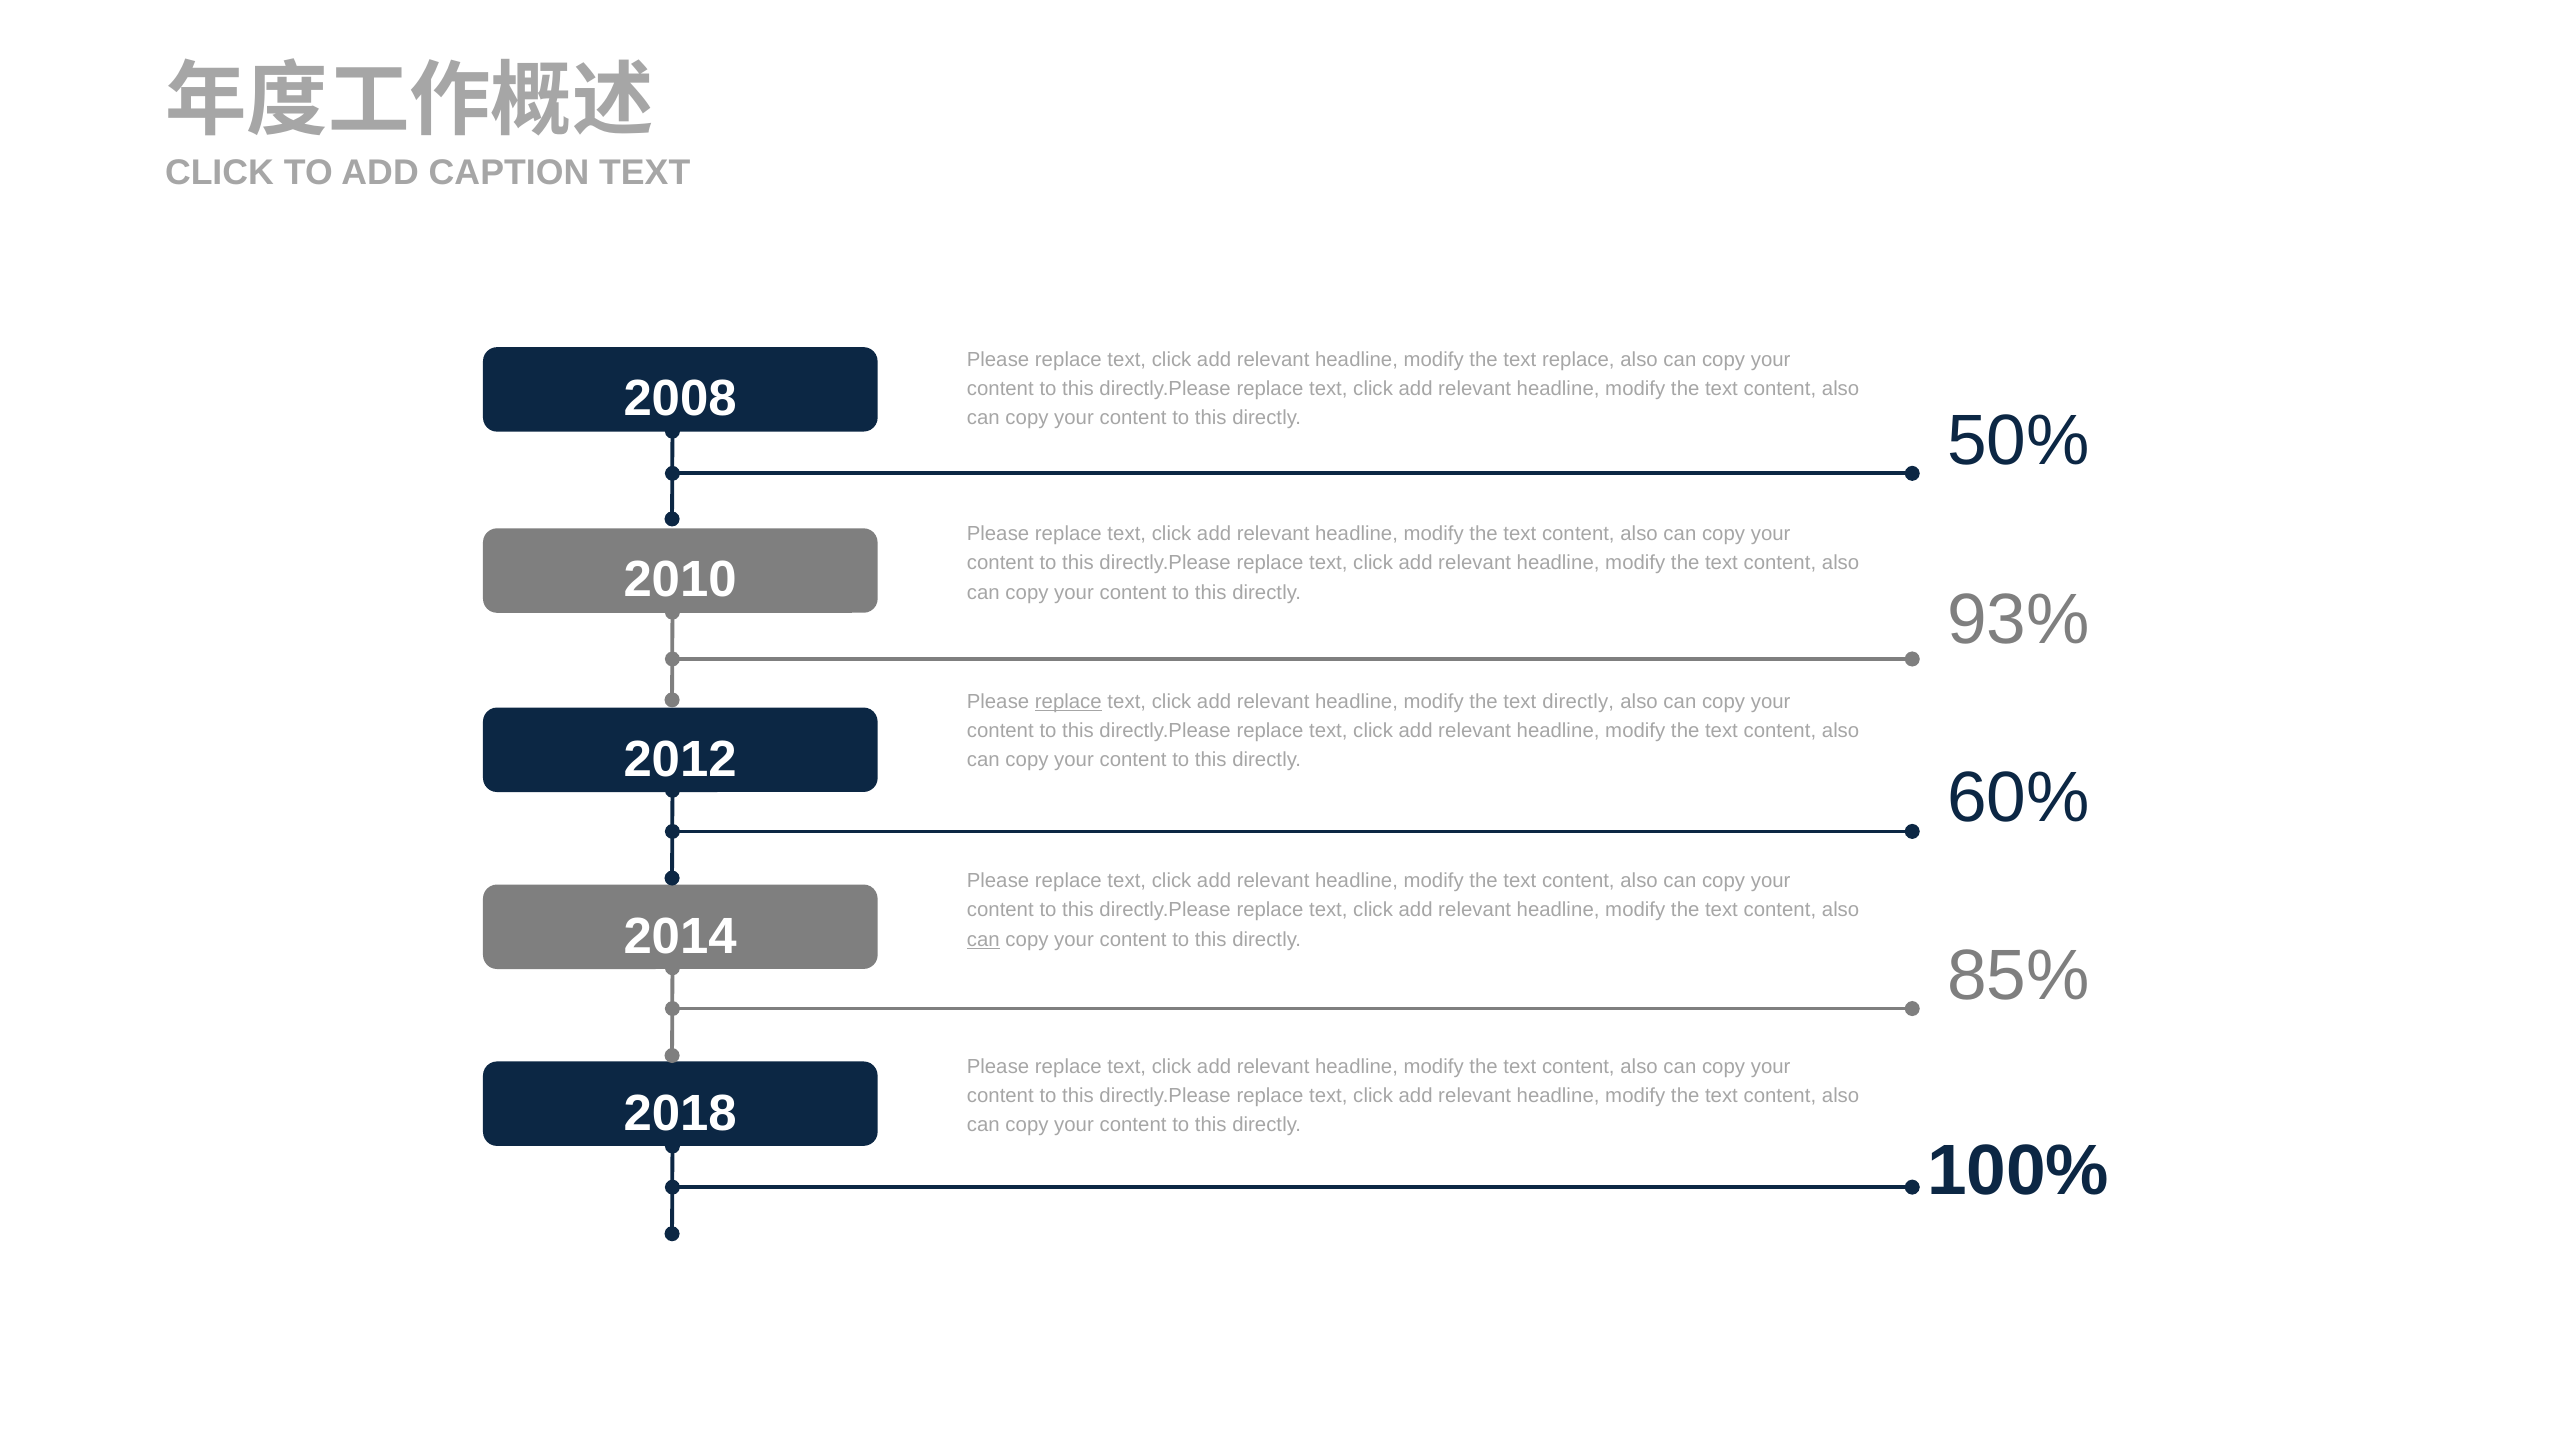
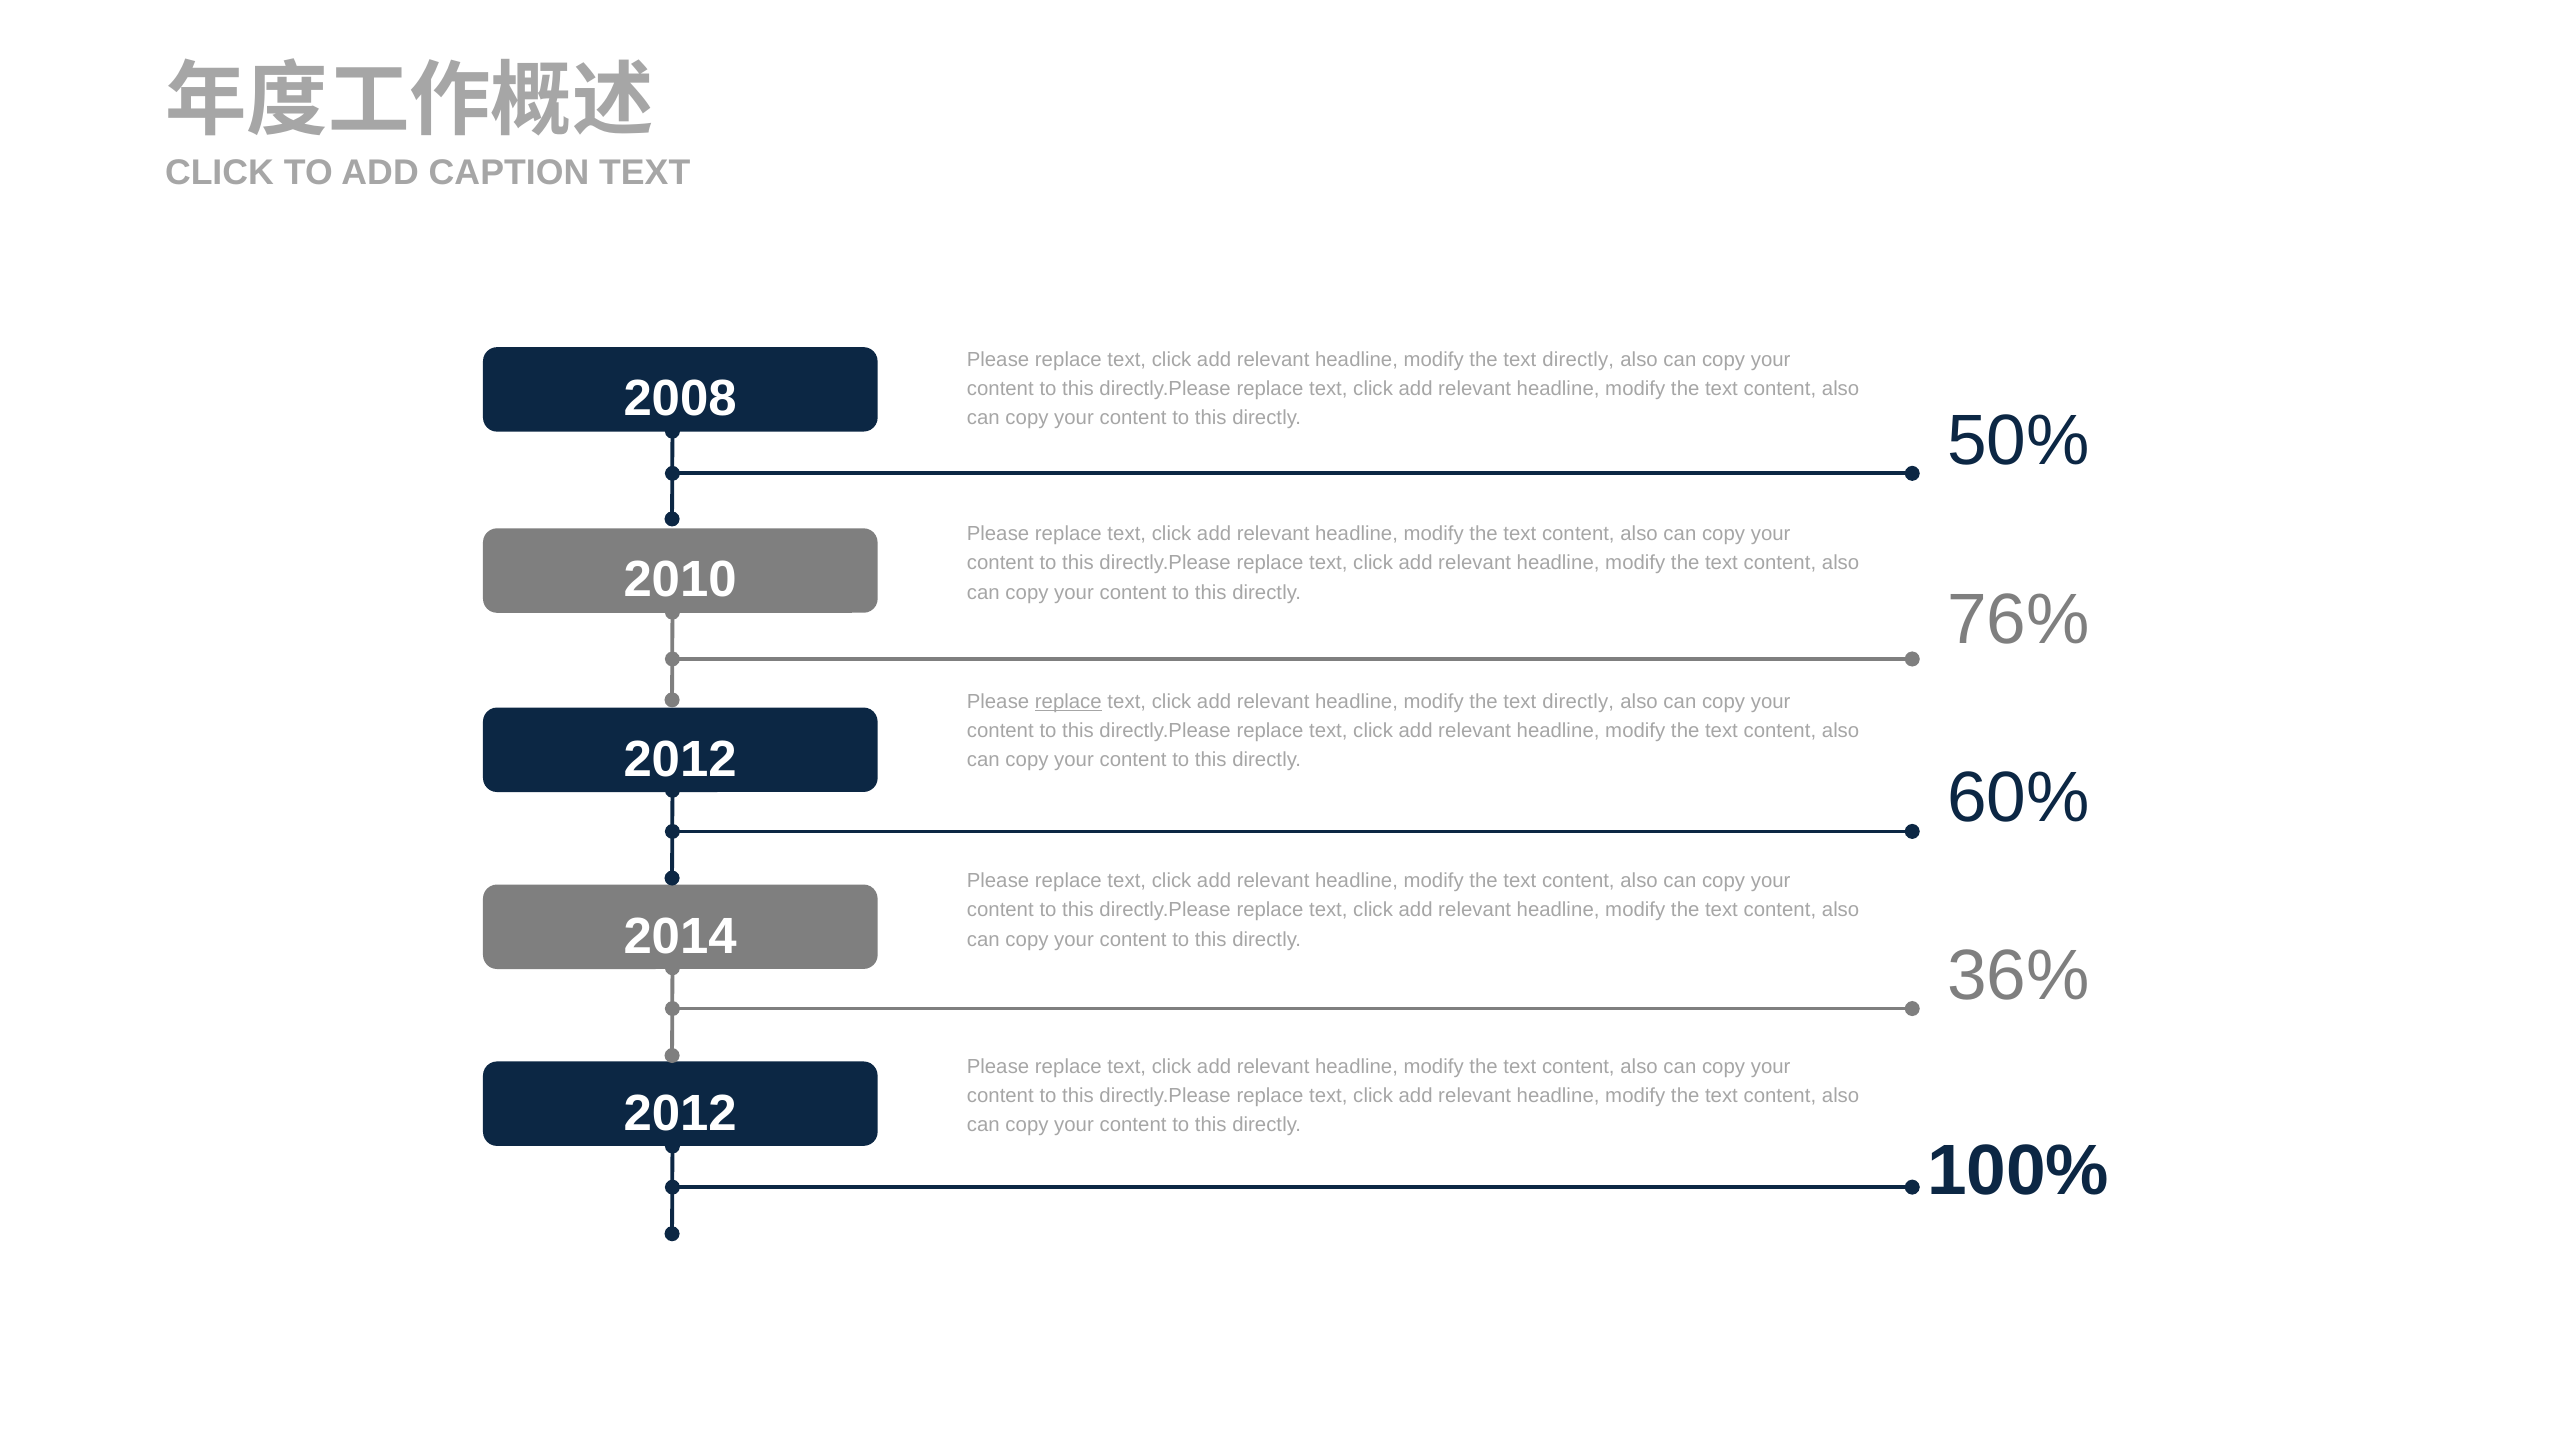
replace: replace -> directly (1578, 360)
93%: 93% -> 76% (2018, 619)
can underline: present -> none (983, 939)
85%: 85% -> 36% (2018, 976)
2018: 2018 -> 2012 (680, 1113)
